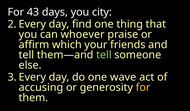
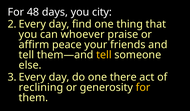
43: 43 -> 48 (33, 12)
which: which -> peace (67, 45)
tell colour: light green -> yellow (104, 55)
wave: wave -> there (123, 77)
accusing: accusing -> reclining (41, 88)
